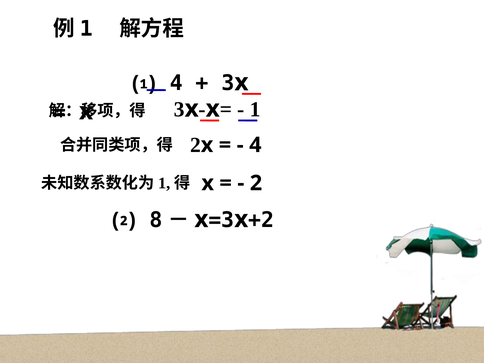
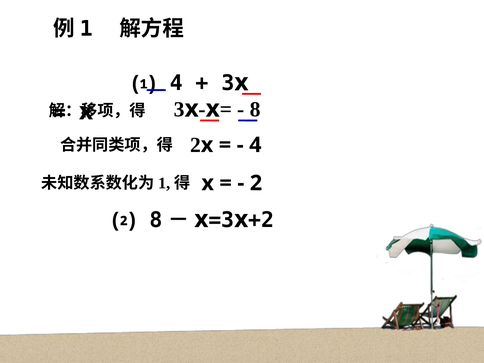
1: 1 -> 8 (255, 110)
